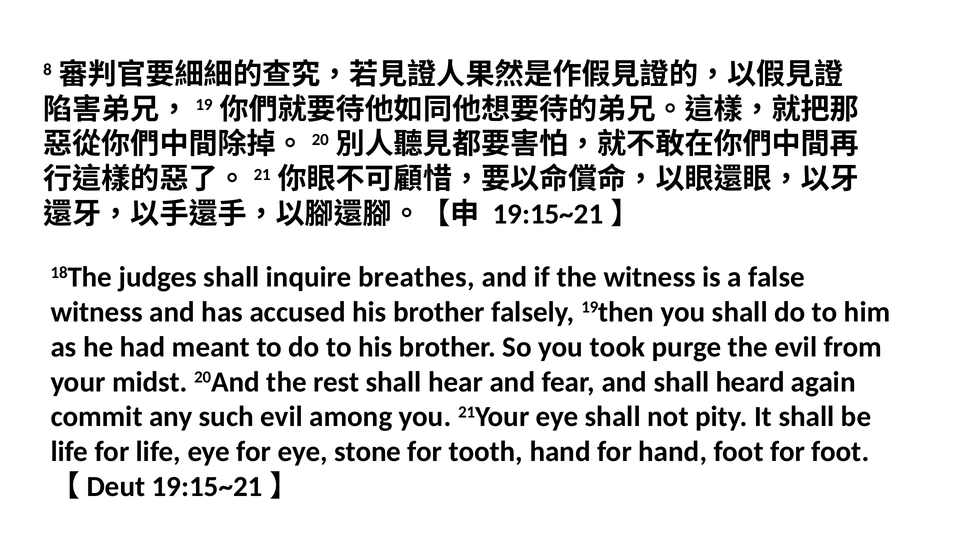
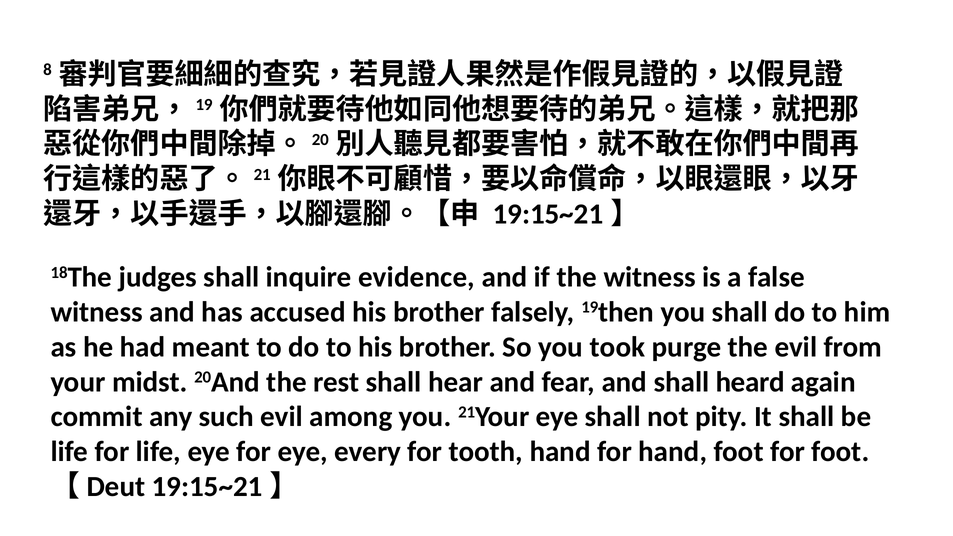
breathes: breathes -> evidence (417, 277)
stone: stone -> every (368, 452)
